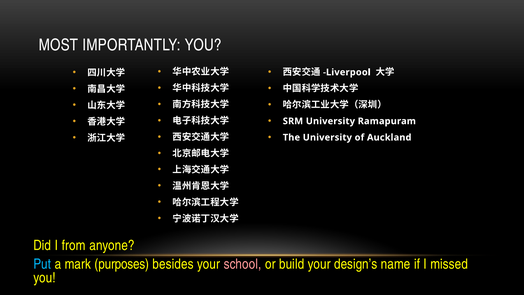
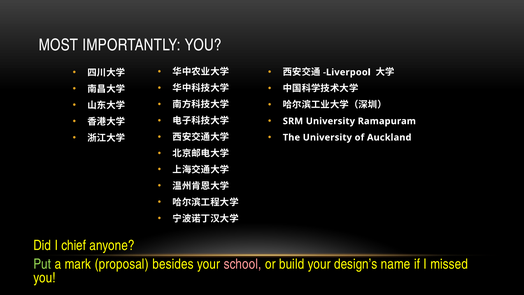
from: from -> chief (74, 245)
Put colour: light blue -> light green (42, 264)
purposes: purposes -> proposal (122, 264)
